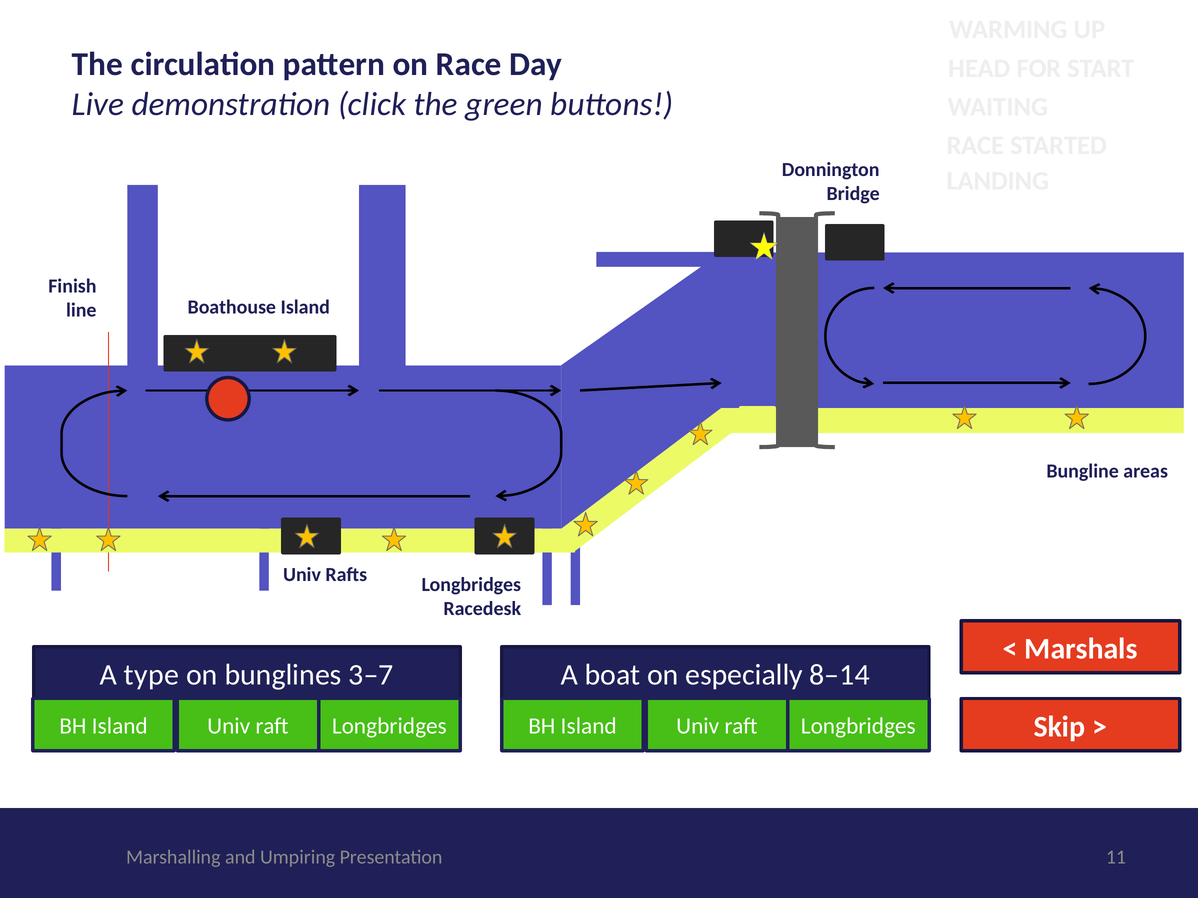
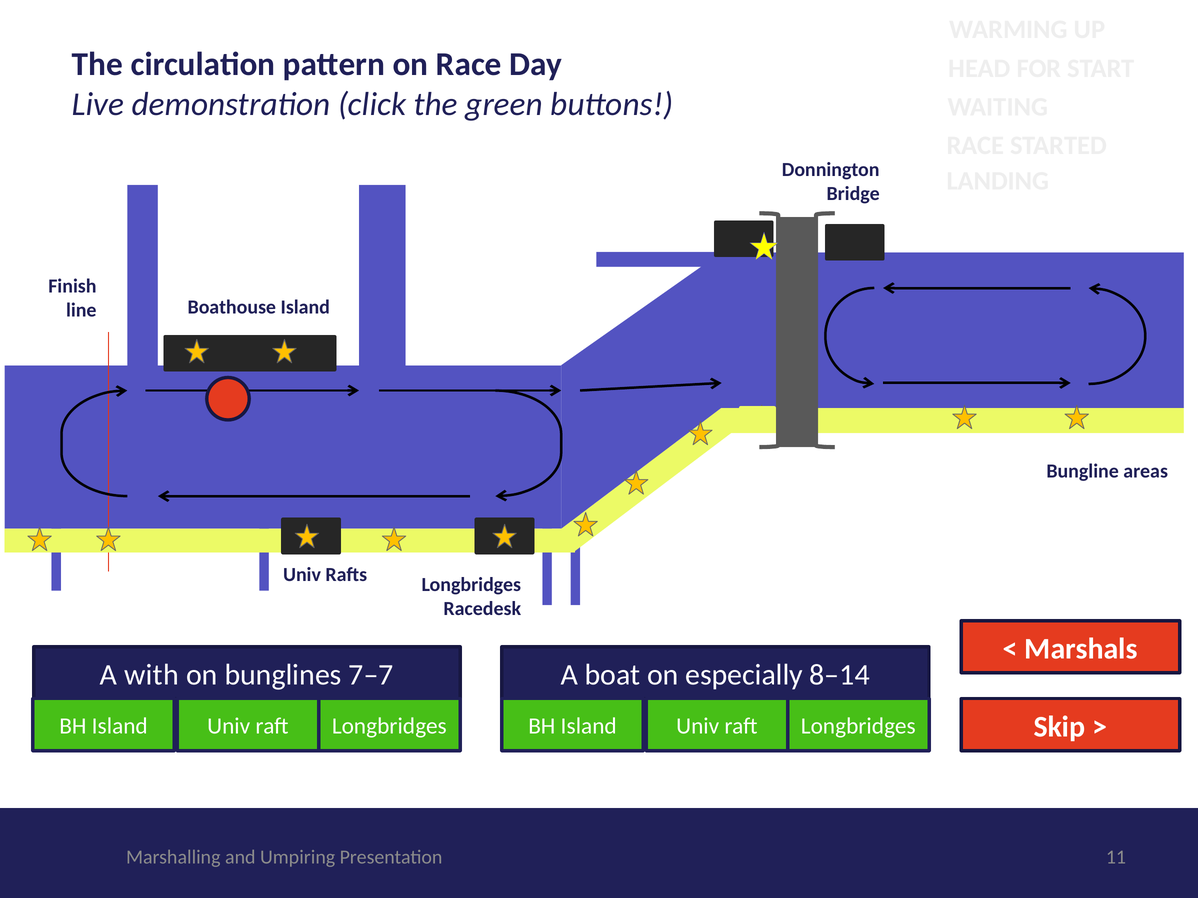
type: type -> with (151, 675)
3–7: 3–7 -> 7–7 (371, 675)
